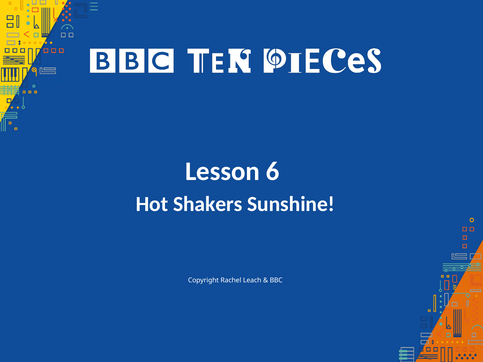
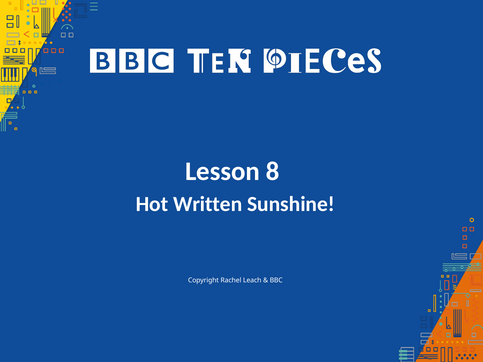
6: 6 -> 8 (273, 171)
Shakers: Shakers -> Written (208, 204)
